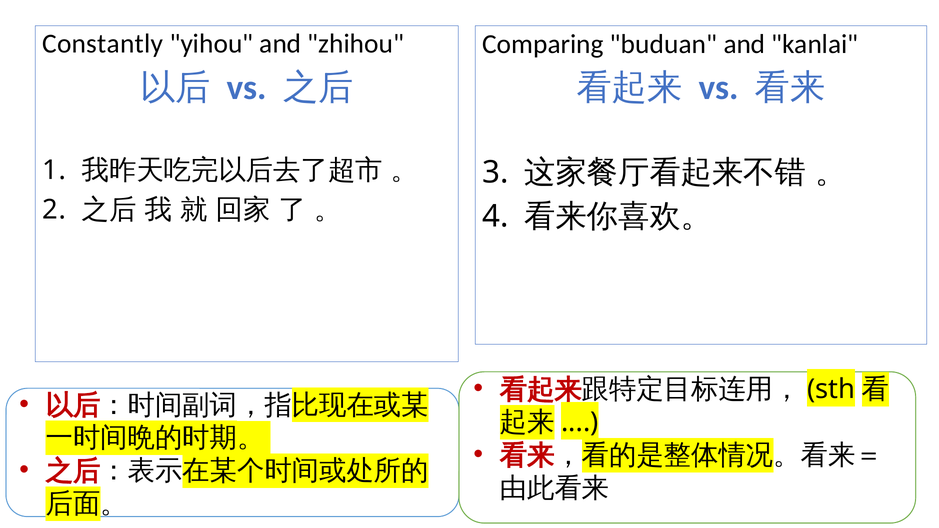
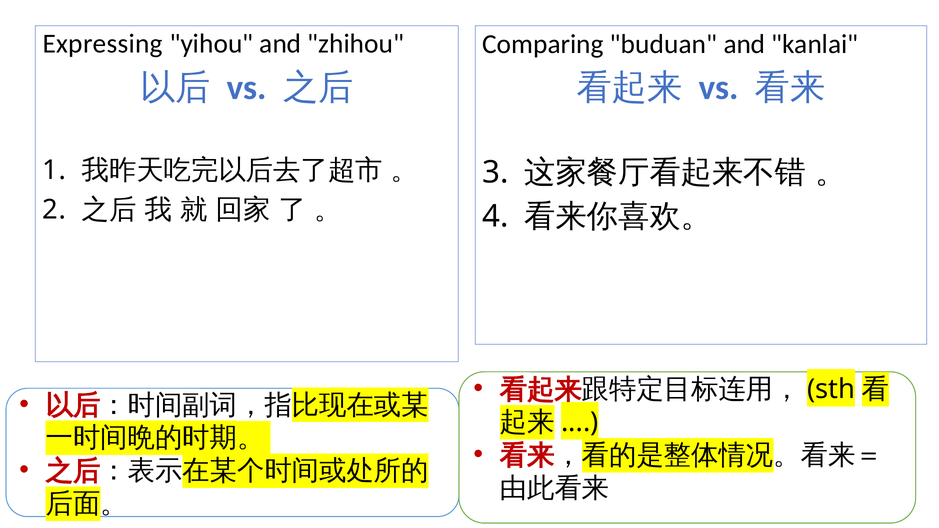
Constantly: Constantly -> Expressing (103, 44)
